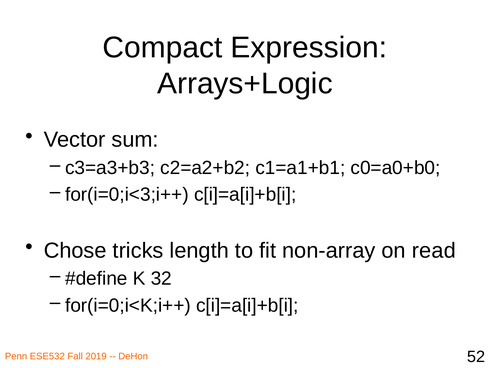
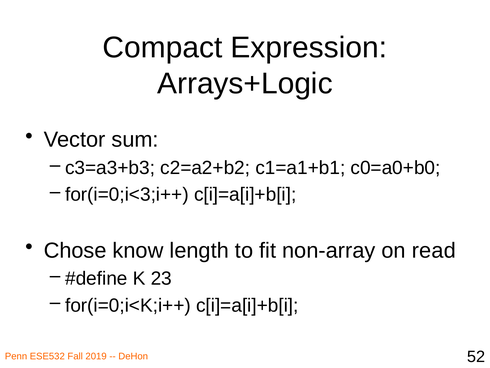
tricks: tricks -> know (138, 250)
32: 32 -> 23 (161, 278)
